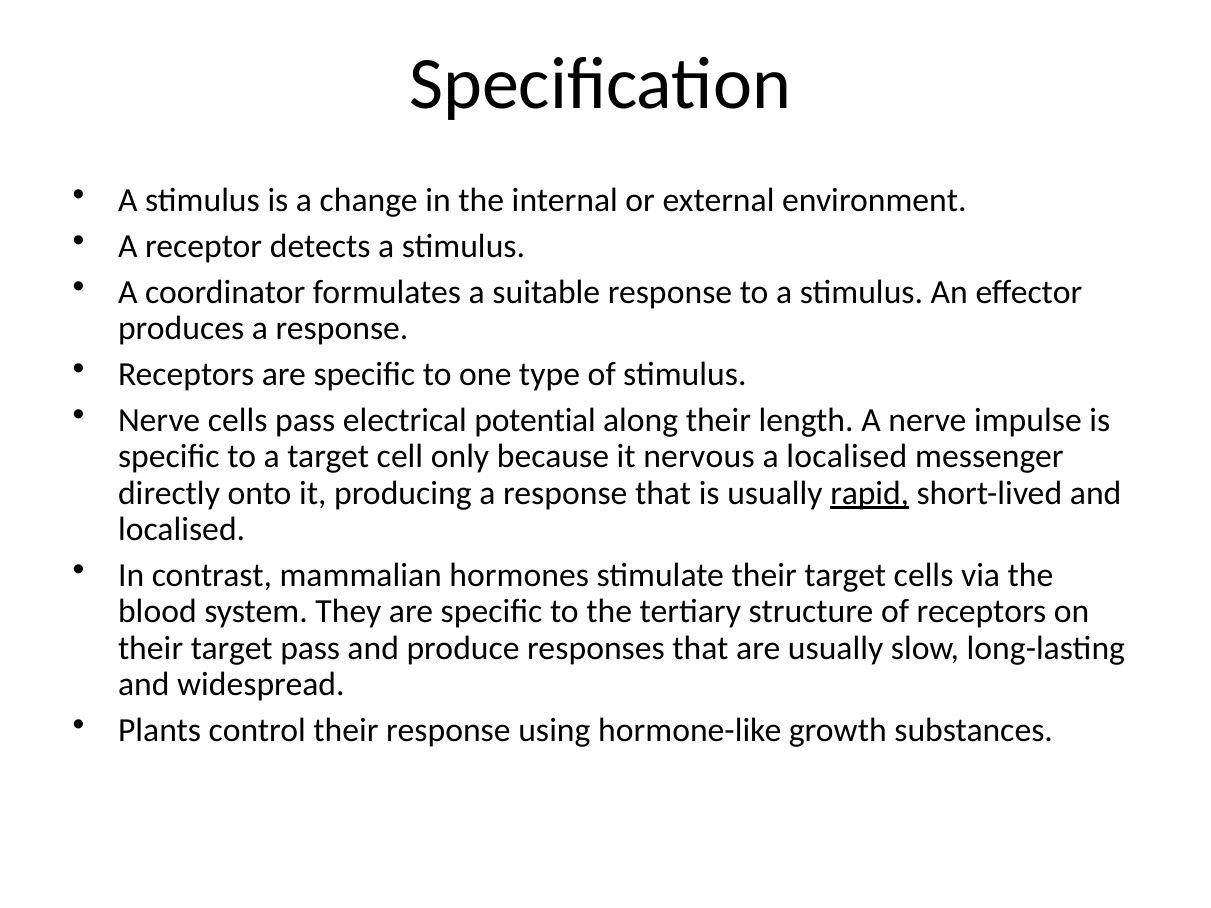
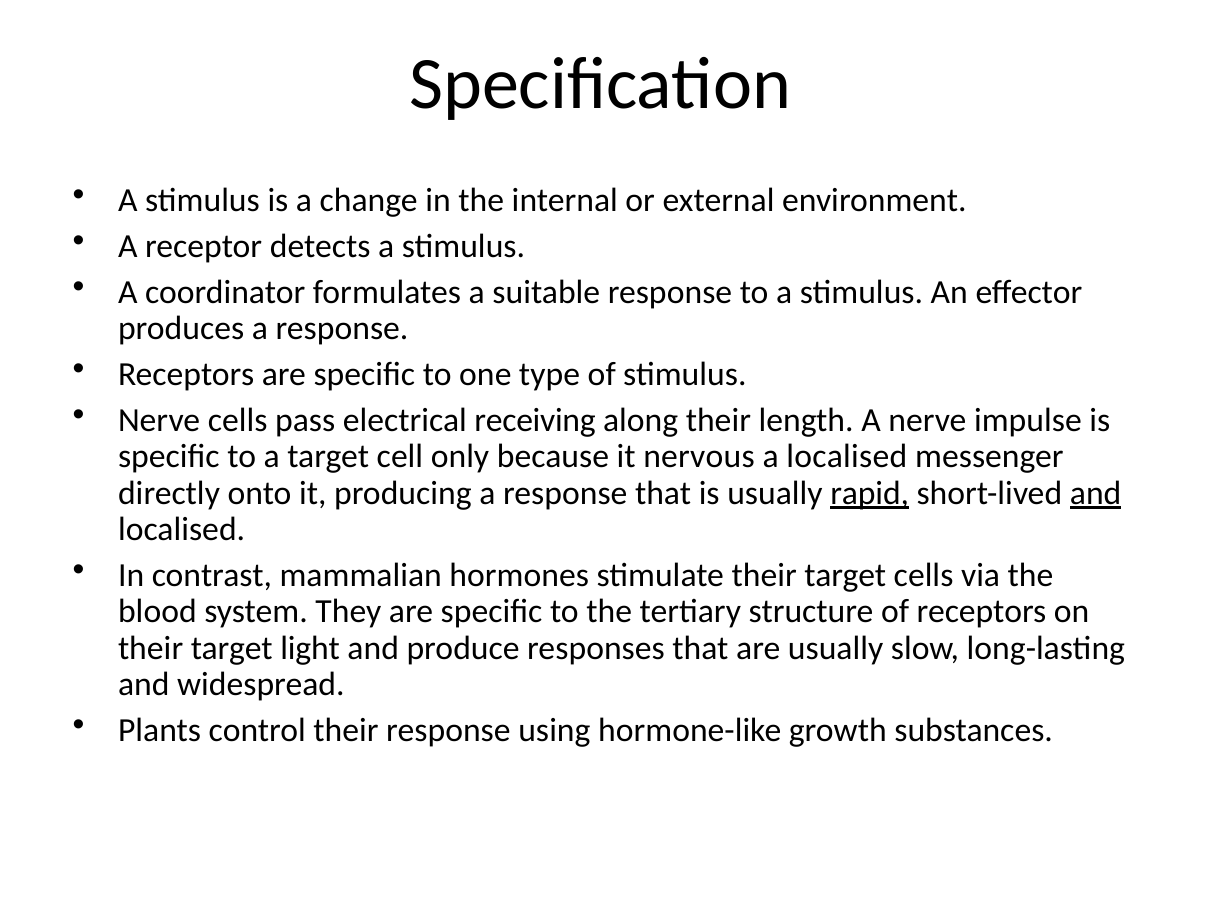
potential: potential -> receiving (535, 421)
and underline: none -> present (1096, 493)
target pass: pass -> light (310, 648)
